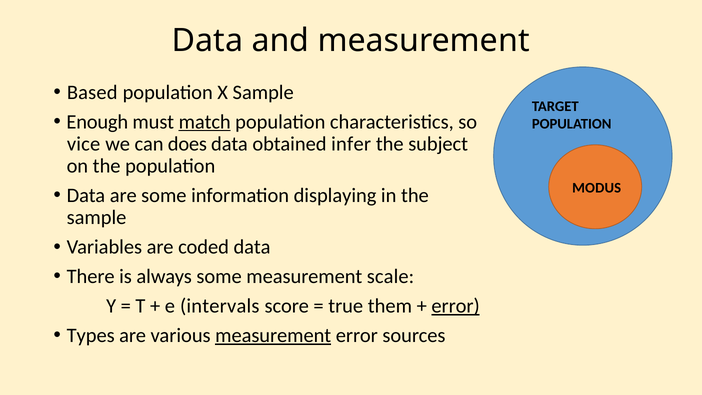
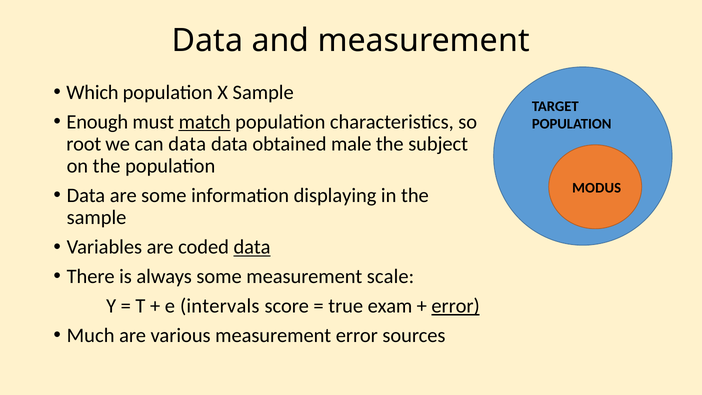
Based: Based -> Which (92, 92)
vice: vice -> root (84, 144)
can does: does -> data (187, 144)
infer: infer -> male (351, 144)
data underline: none -> present (252, 247)
them: them -> exam (390, 306)
Types: Types -> Much (91, 335)
measurement underline: present -> none (273, 335)
